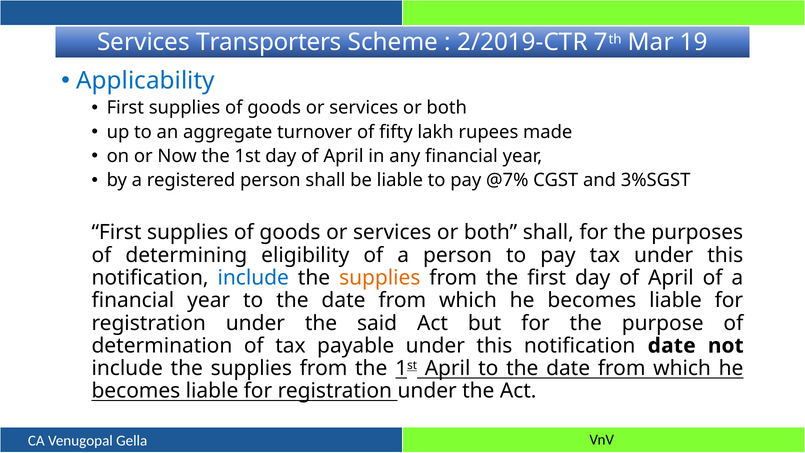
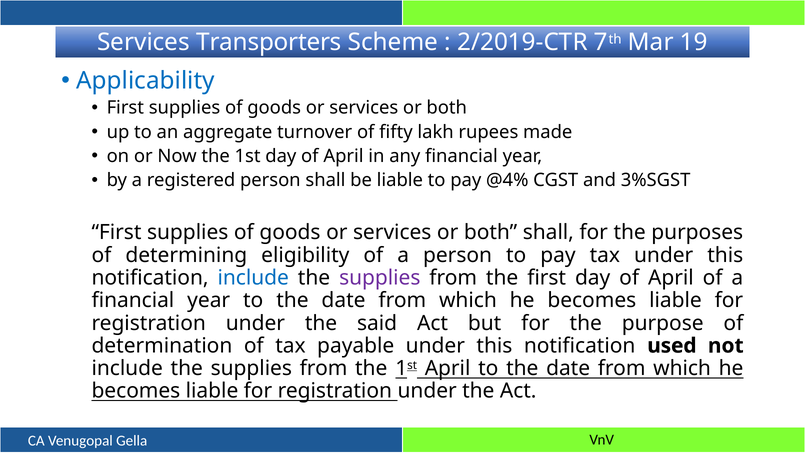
@7%: @7% -> @4% (507, 180)
supplies colour: orange -> purple (380, 278)
notification date: date -> used (672, 346)
